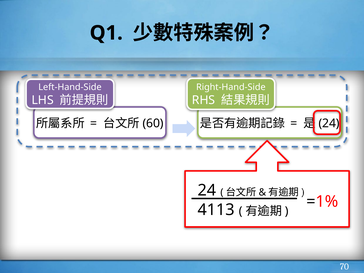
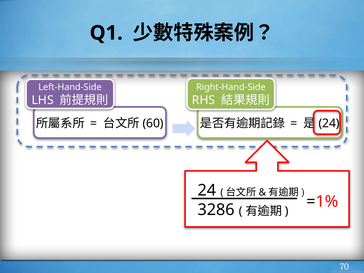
4113: 4113 -> 3286 (216, 210)
